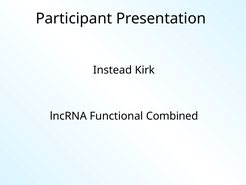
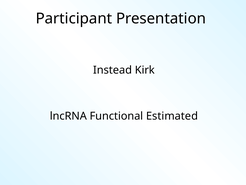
Combined: Combined -> Estimated (172, 116)
